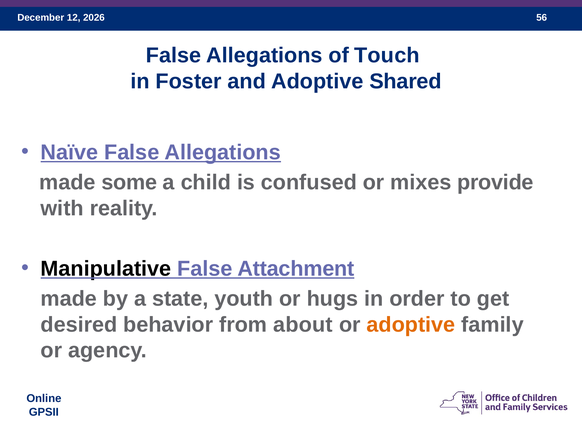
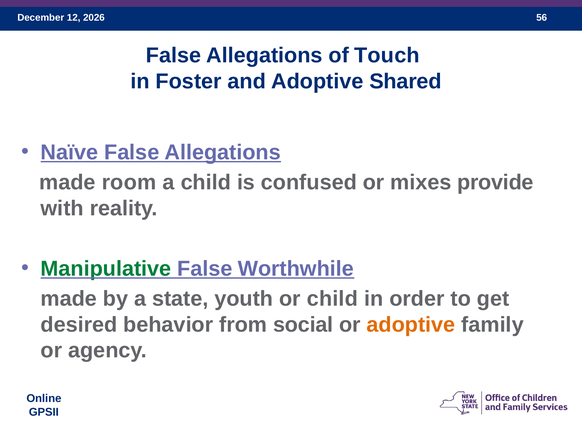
some: some -> room (129, 183)
Manipulative colour: black -> green (106, 269)
Attachment: Attachment -> Worthwhile (296, 269)
or hugs: hugs -> child (332, 299)
about: about -> social (303, 325)
